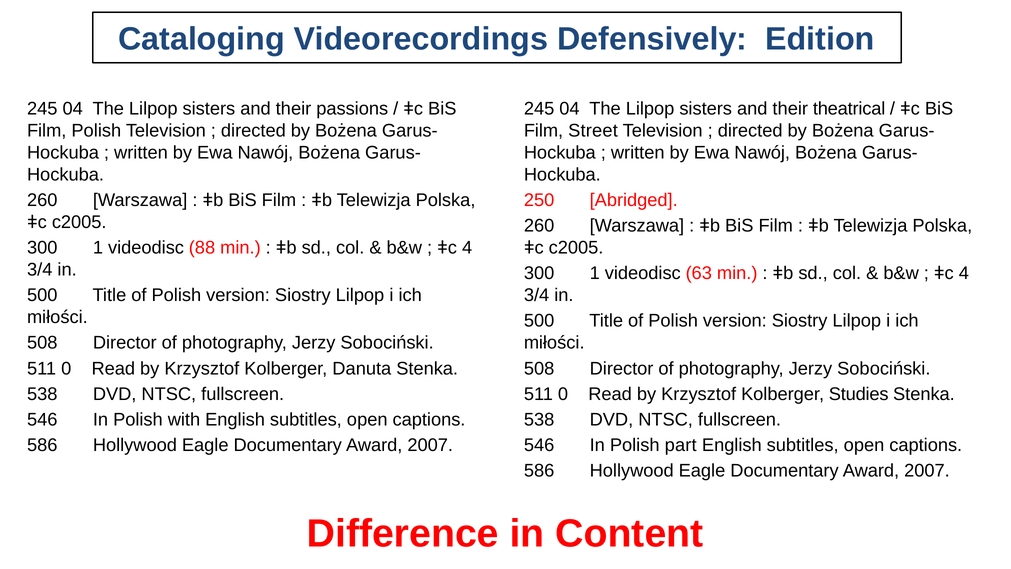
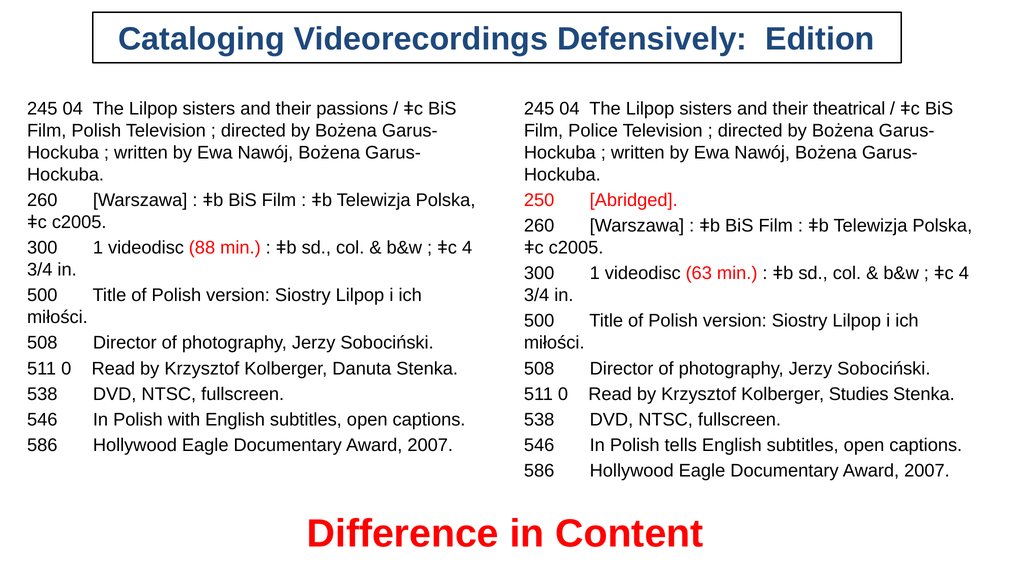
Street: Street -> Police (593, 131)
part: part -> tells (681, 445)
